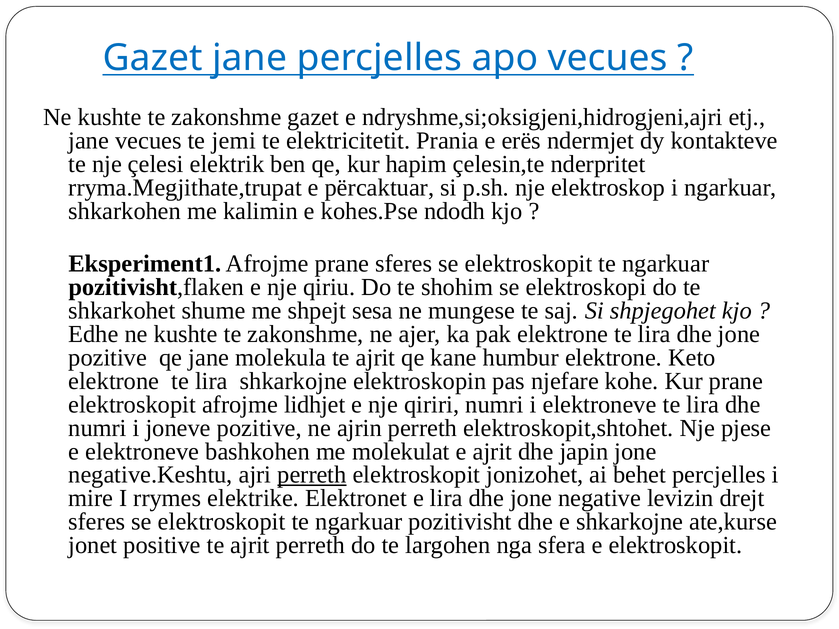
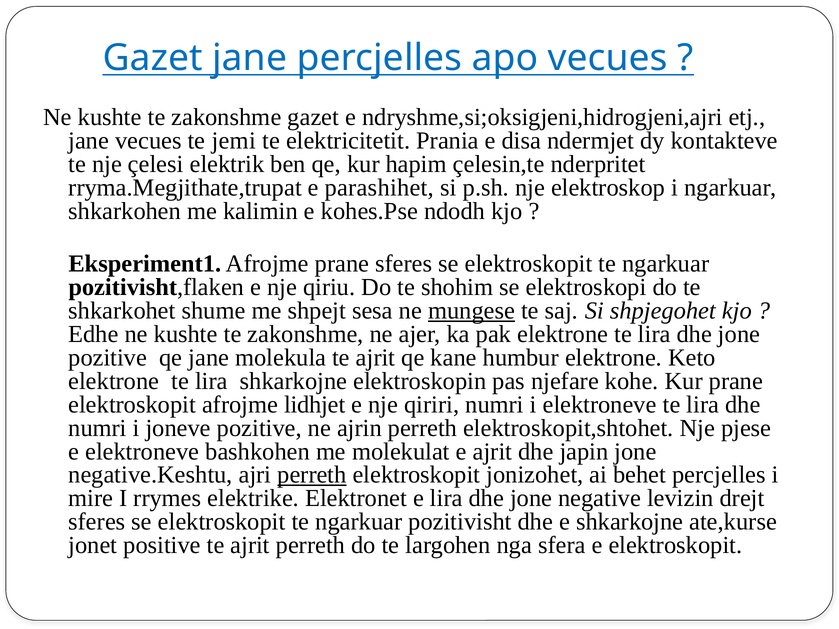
erës: erës -> disa (521, 141)
përcaktuar: përcaktuar -> parashihet (379, 188)
mungese underline: none -> present (471, 311)
